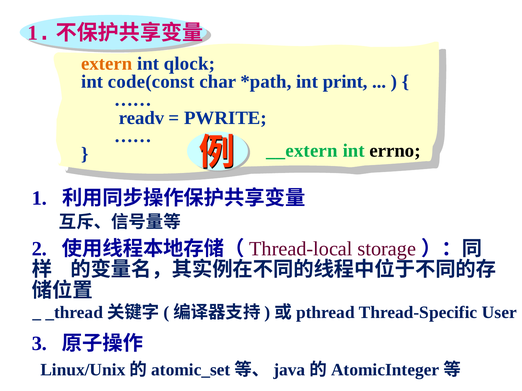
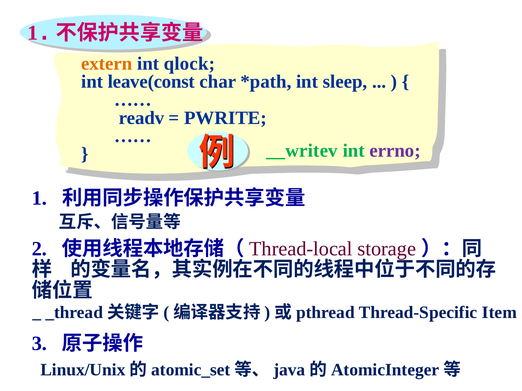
code(const: code(const -> leave(const (151, 82)
print: print -> sleep (345, 82)
__extern: __extern -> __writev (302, 151)
errno colour: black -> purple (395, 151)
User: User -> Item (499, 313)
